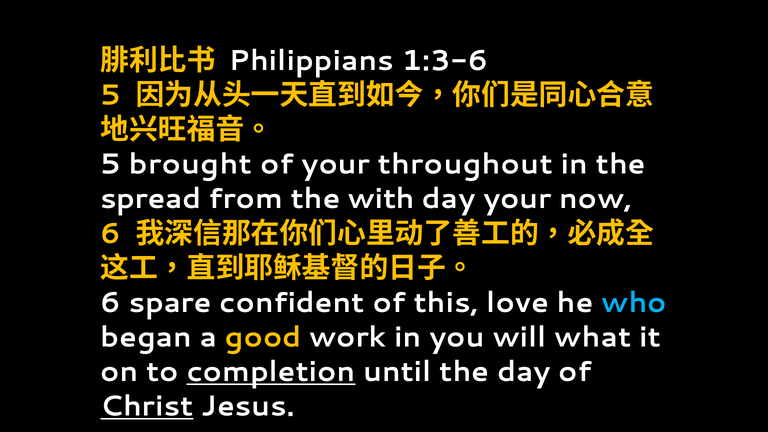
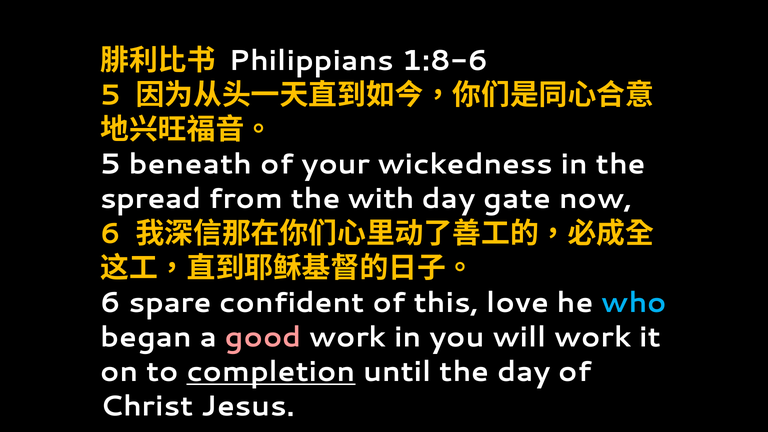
1:3-6: 1:3-6 -> 1:8-6 (445, 61)
brought: brought -> beneath (191, 164)
throughout: throughout -> wickedness (465, 164)
day your: your -> gate (517, 199)
good colour: yellow -> pink (263, 337)
will what: what -> work (593, 337)
Christ underline: present -> none (147, 406)
